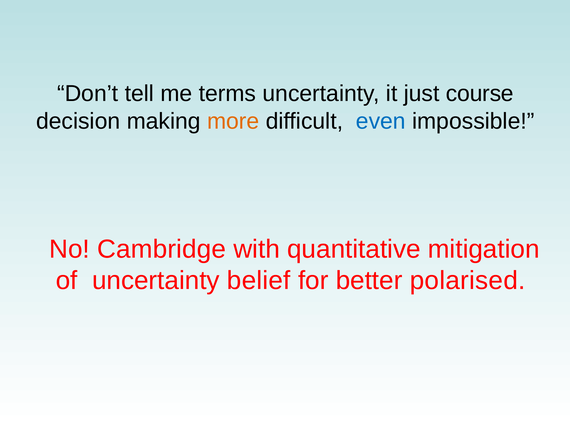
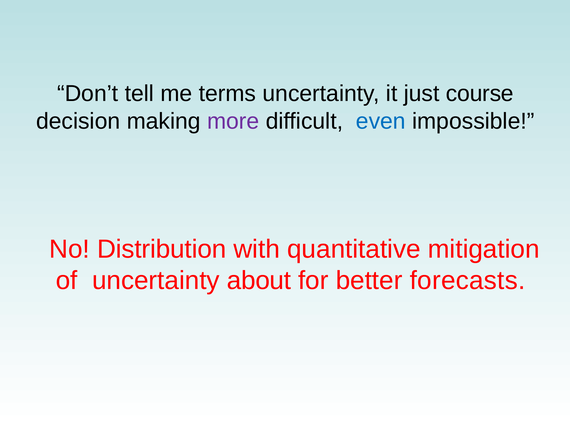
more colour: orange -> purple (233, 121)
Cambridge: Cambridge -> Distribution (162, 249)
belief: belief -> about (259, 280)
polarised: polarised -> forecasts (468, 280)
